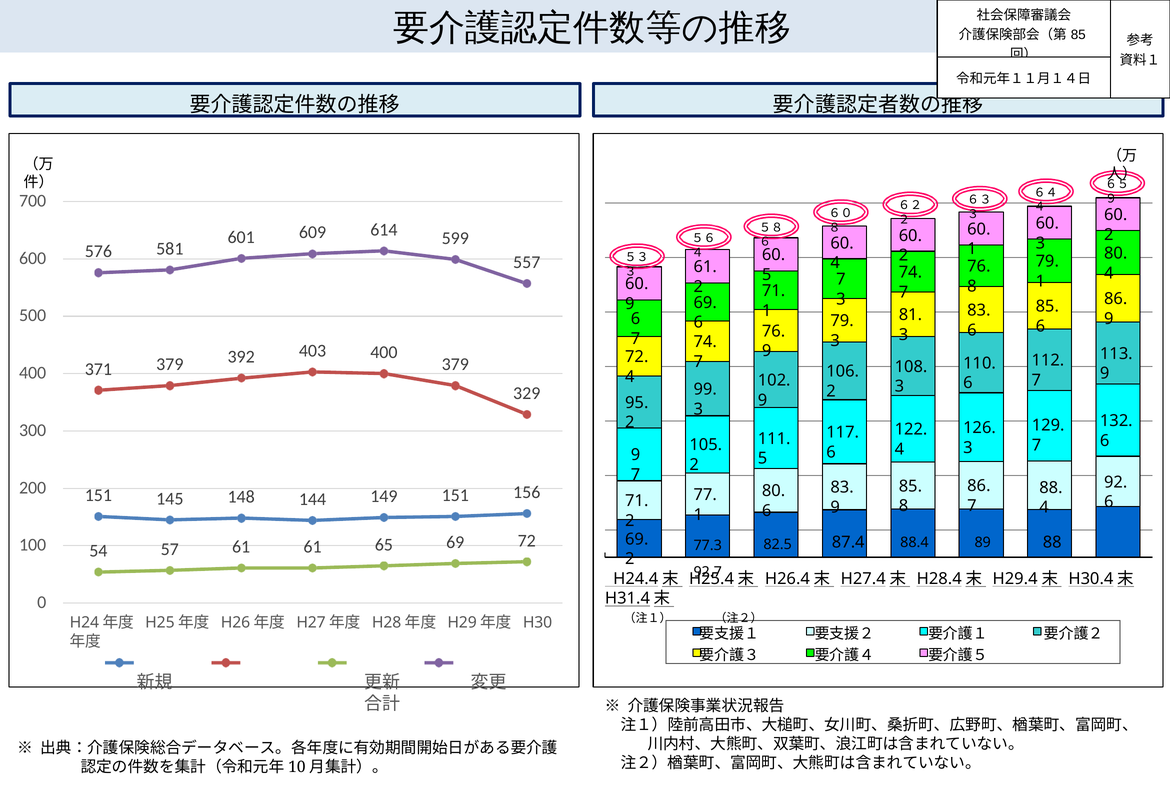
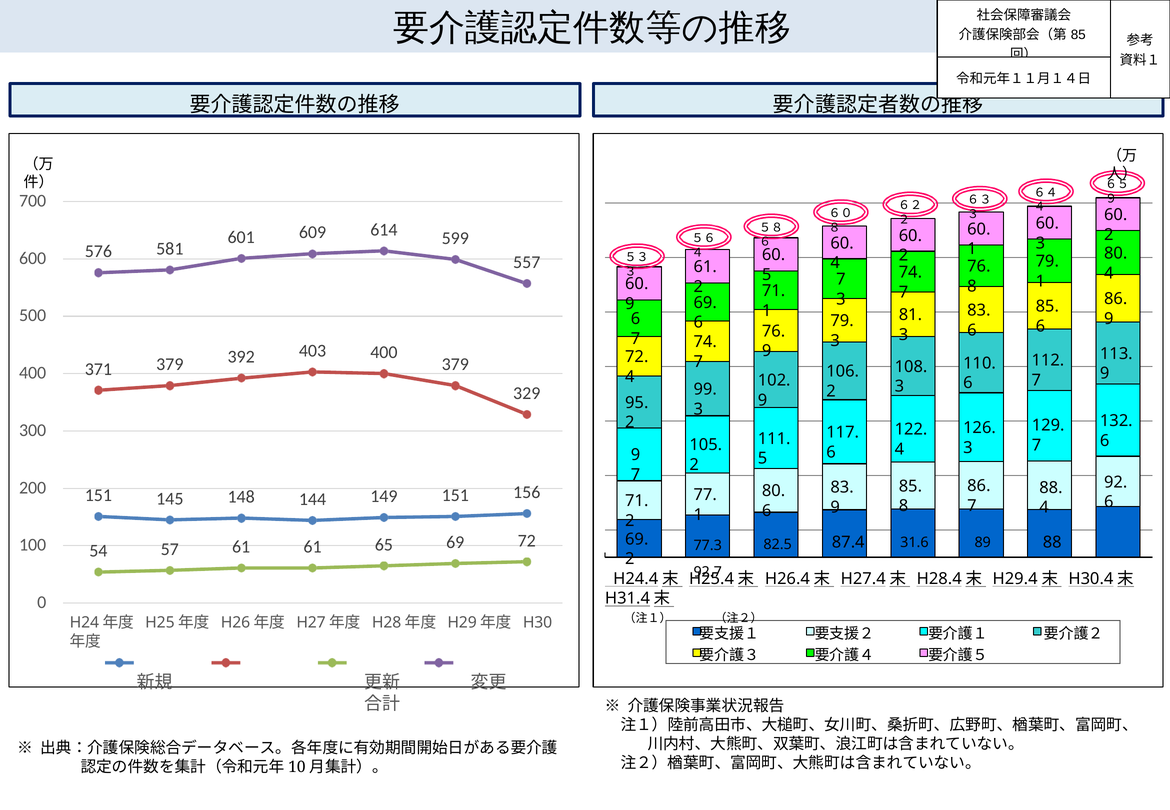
88.4: 88.4 -> 31.6 (914, 543)
